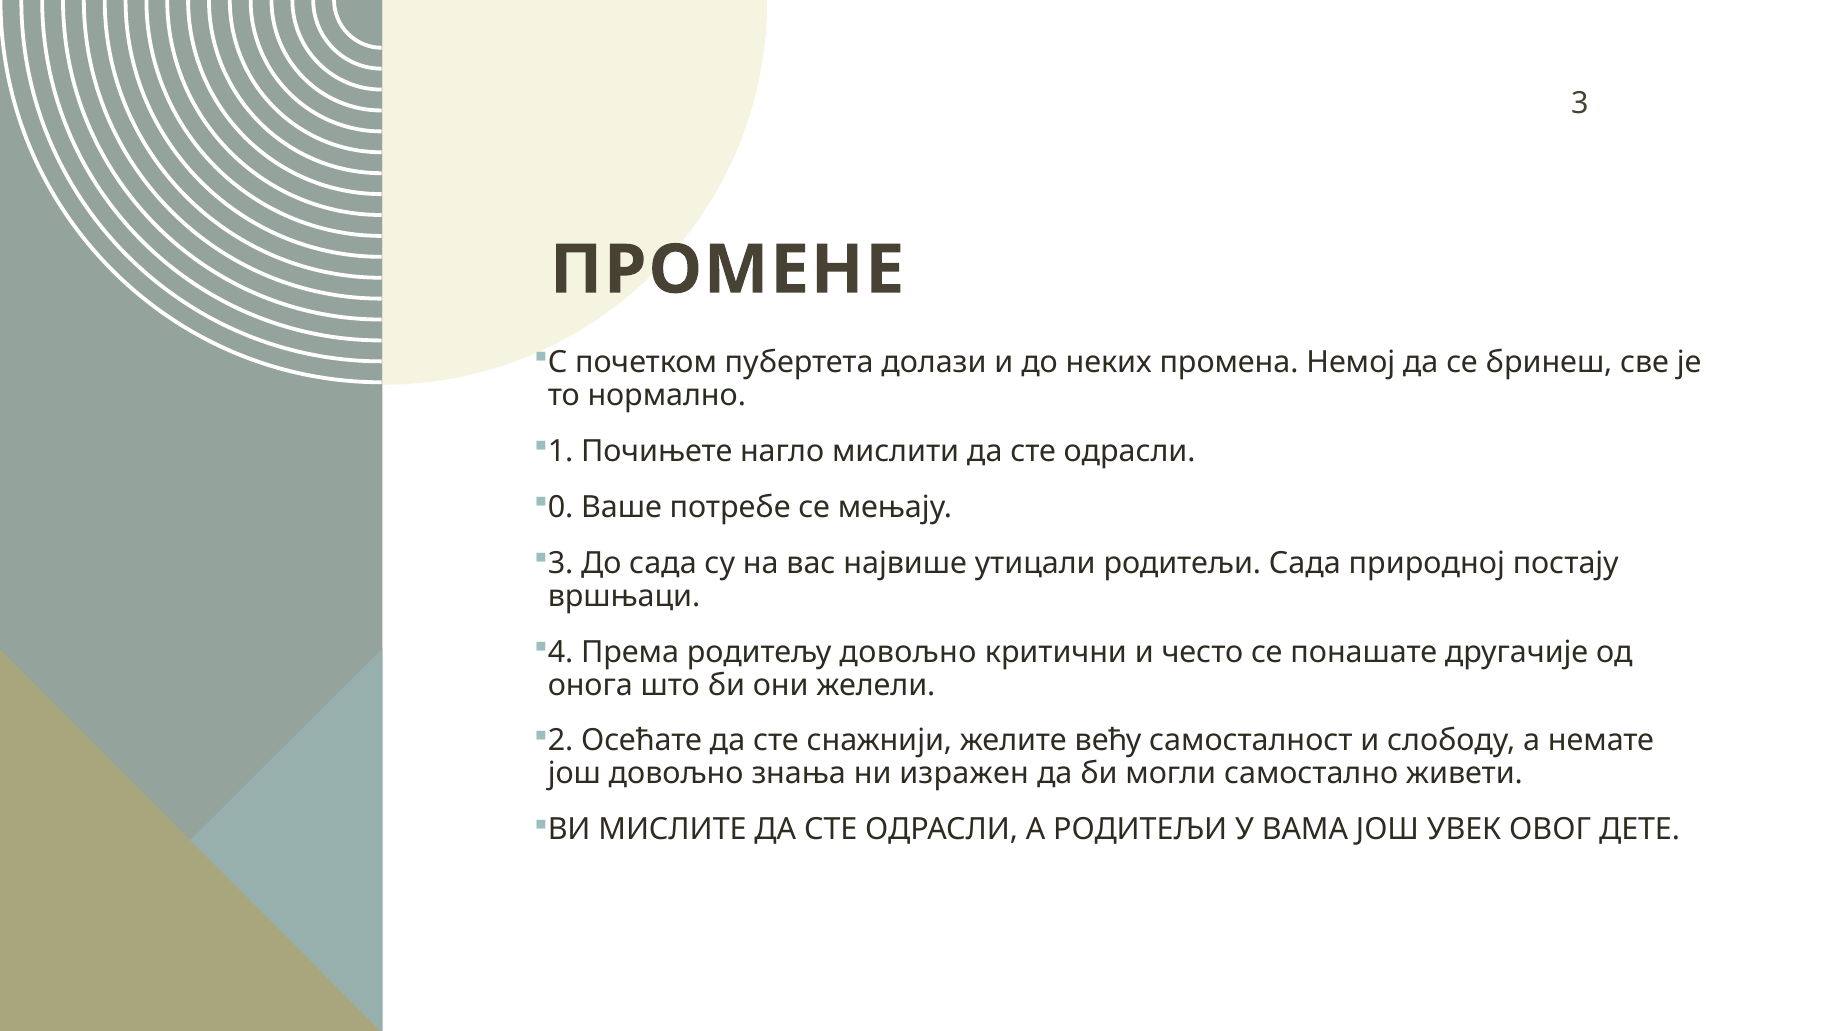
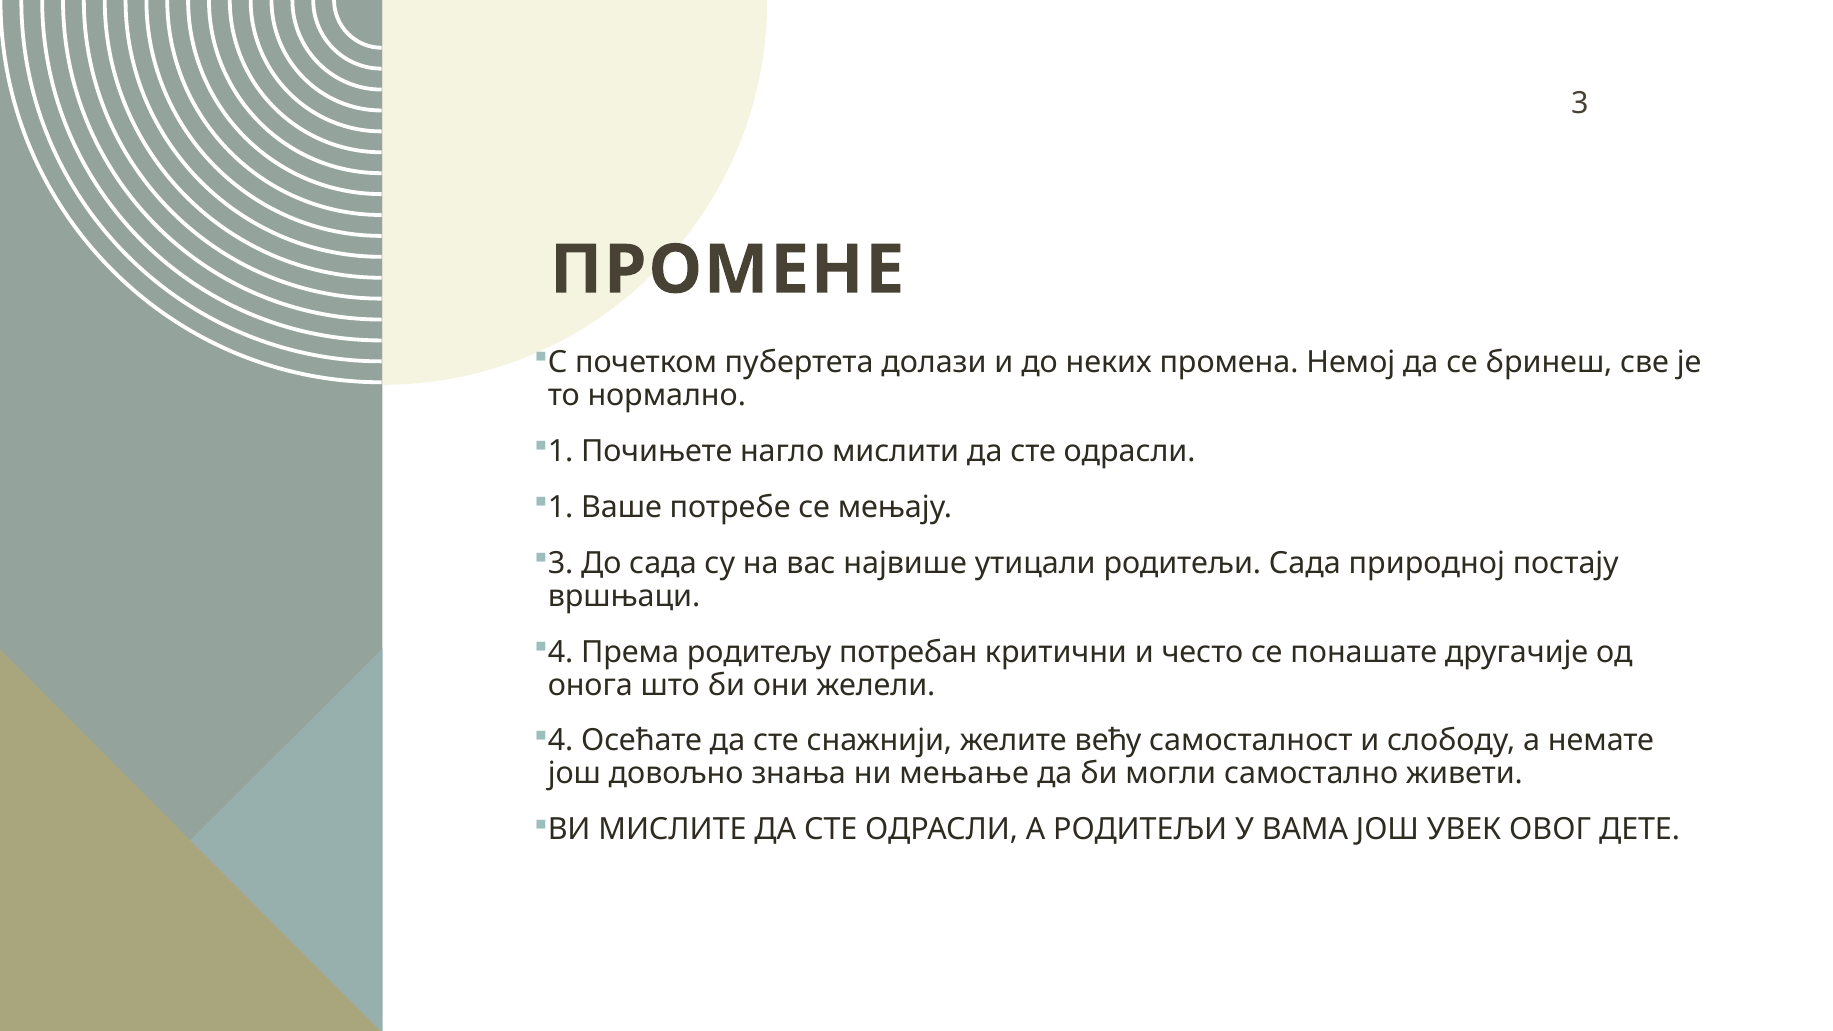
0: 0 -> 1 (561, 507)
родитељу довољно: довољно -> потребан (908, 652)
2: 2 -> 4 (561, 741)
изражен: изражен -> мењање (964, 774)
